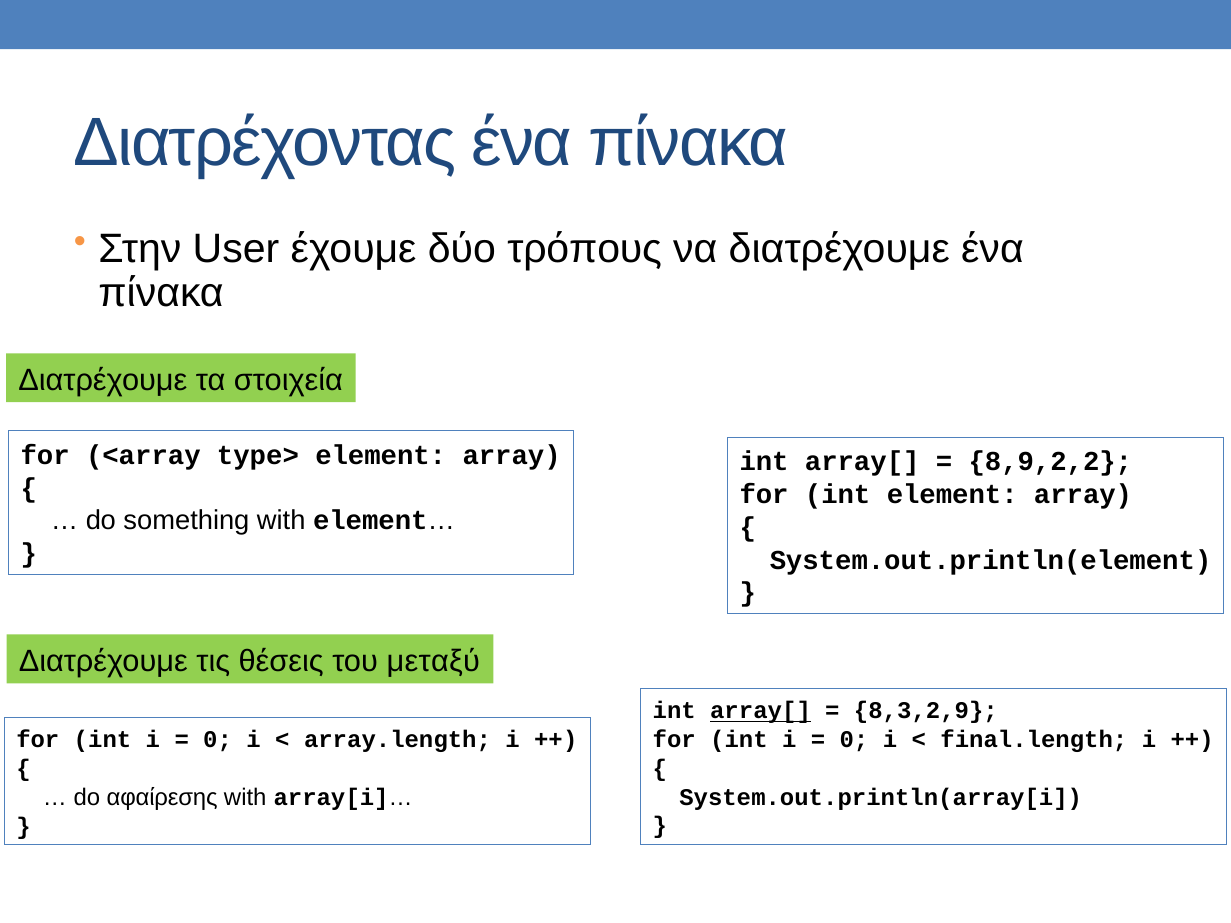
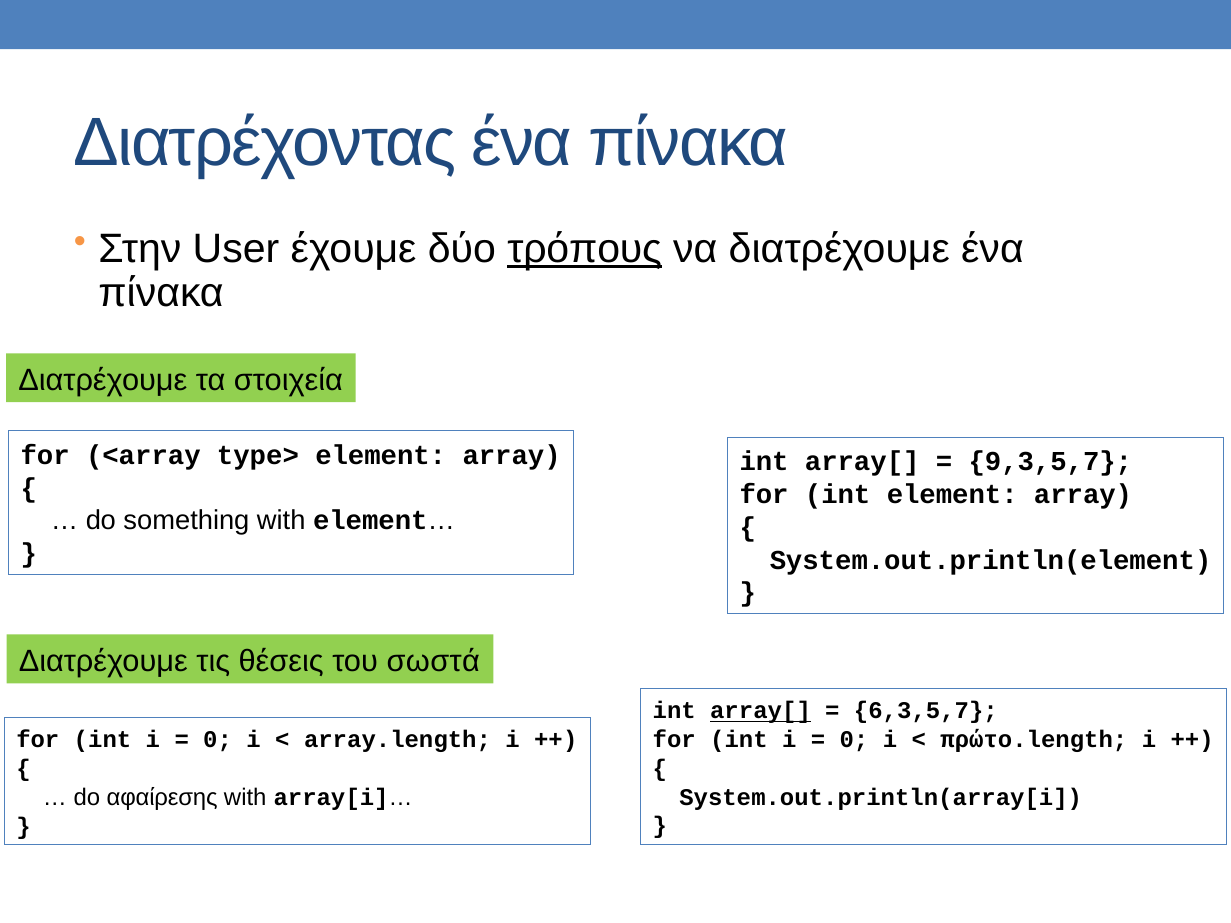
τρόπους underline: none -> present (585, 249)
8,9,2,2: 8,9,2,2 -> 9,3,5,7 (1050, 462)
μεταξύ: μεταξύ -> σωστά (433, 661)
8,3,2,9: 8,3,2,9 -> 6,3,5,7 (926, 711)
final.length: final.length -> πρώτο.length (1034, 740)
